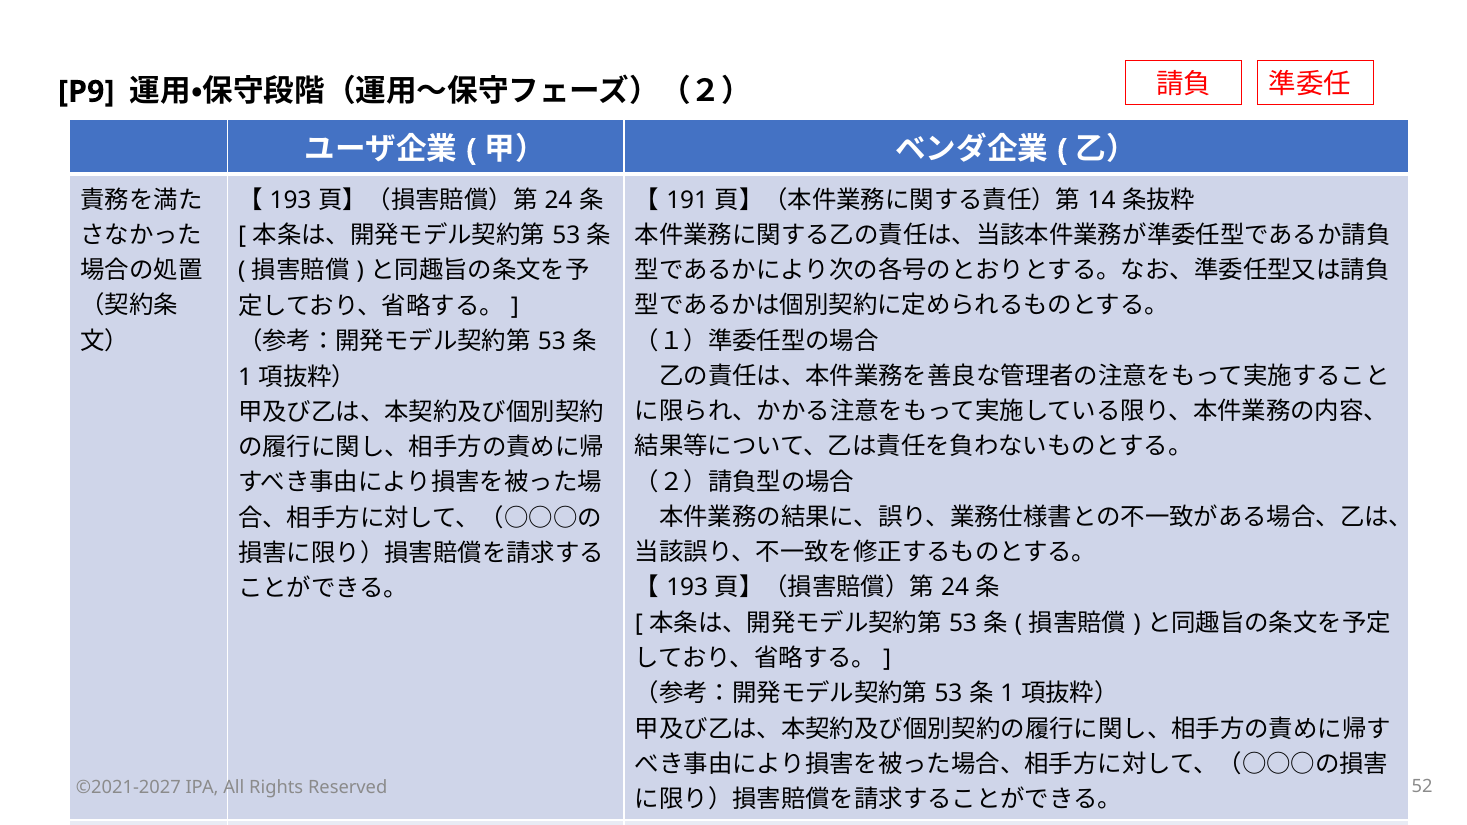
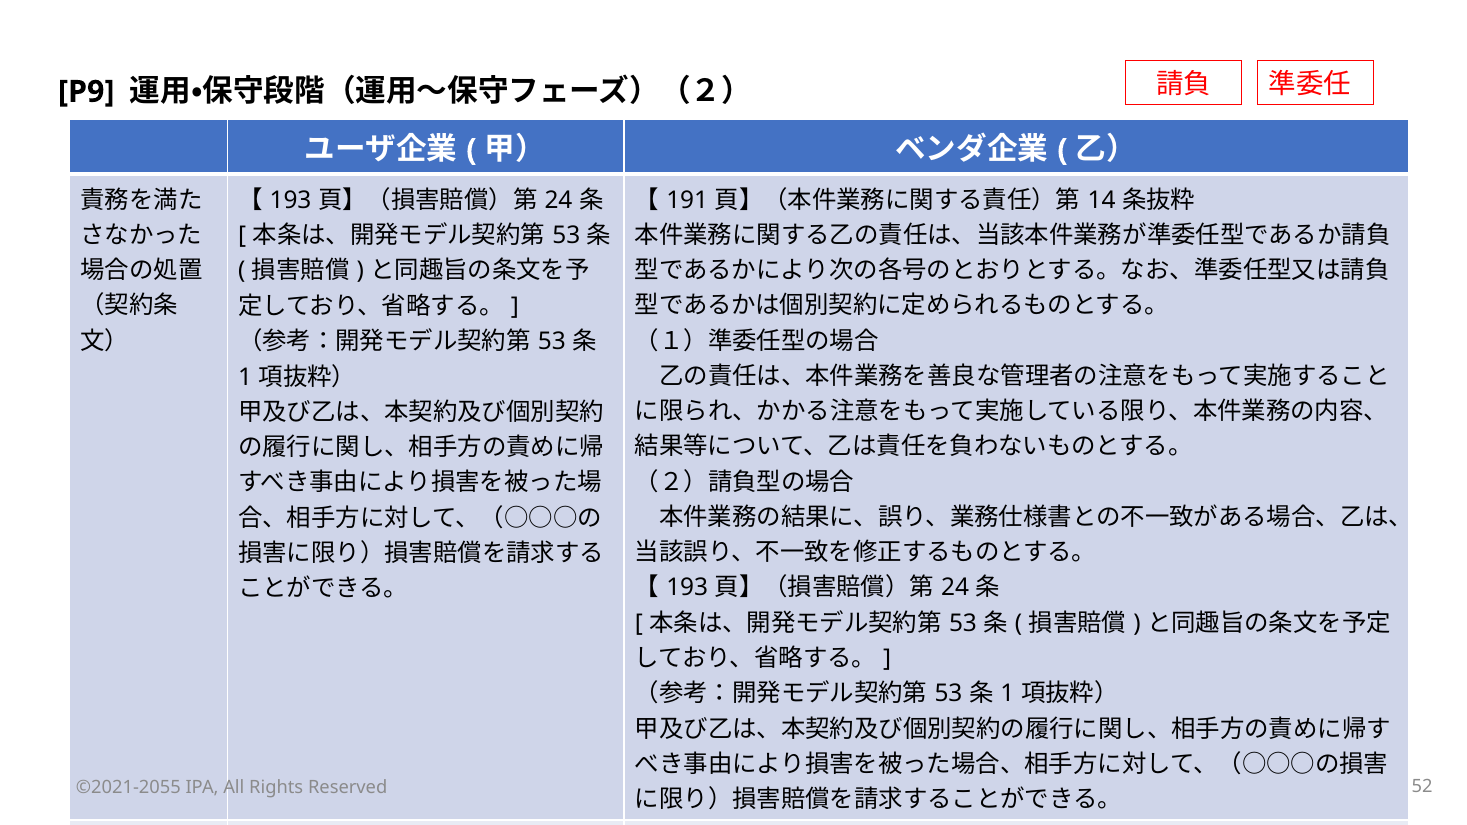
©2021-2027: ©2021-2027 -> ©2021-2055 (128, 788)
